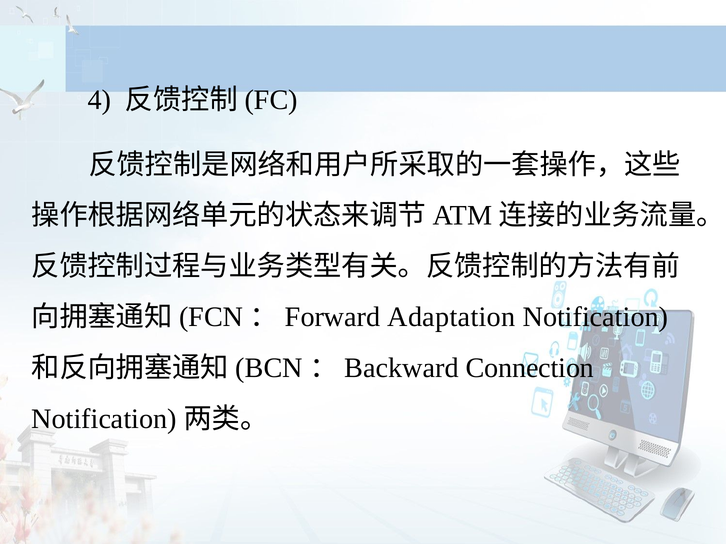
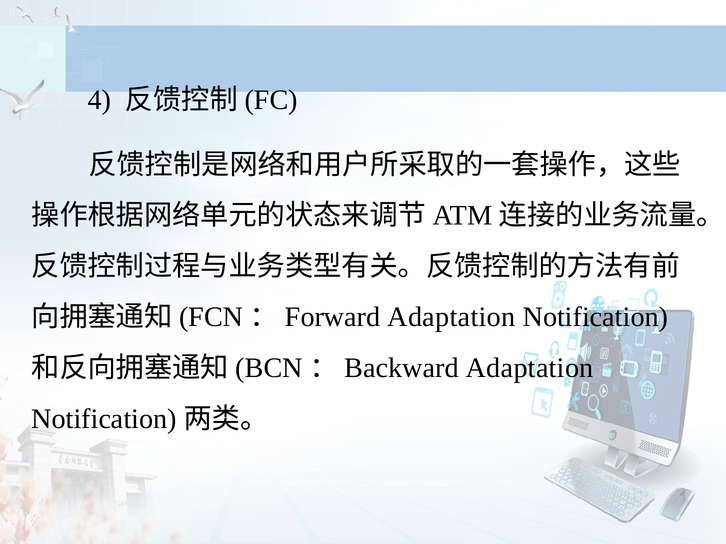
Connection: Connection -> Adaptation (530, 368)
